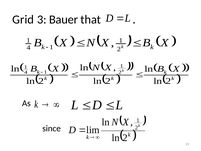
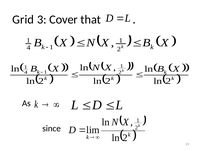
Bauer: Bauer -> Cover (64, 19)
